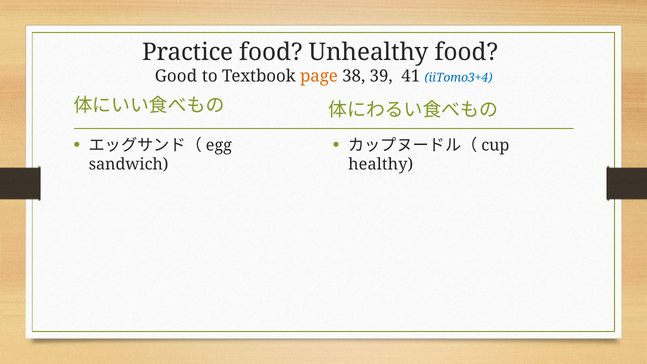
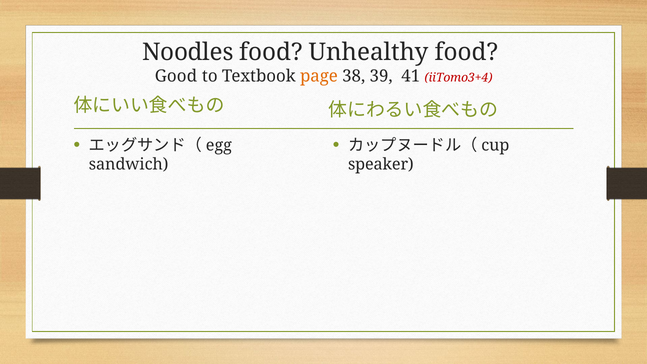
Practice: Practice -> Noodles (188, 52)
iiTomo3+4 colour: blue -> red (459, 78)
healthy: healthy -> speaker (381, 165)
